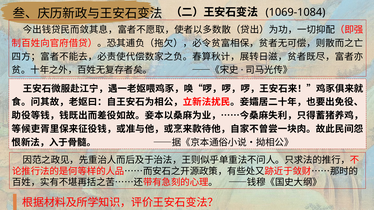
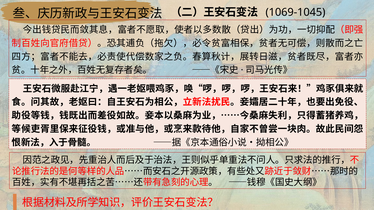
1069-1084: 1069-1084 -> 1069-1045 (295, 12)
